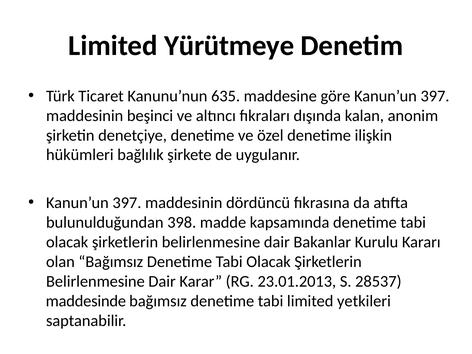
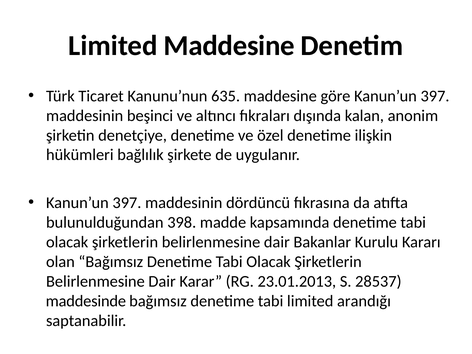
Limited Yürütmeye: Yürütmeye -> Maddesine (229, 46)
yetkileri: yetkileri -> arandığı (364, 301)
